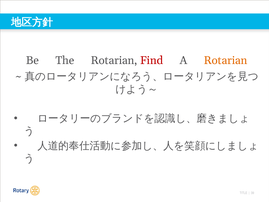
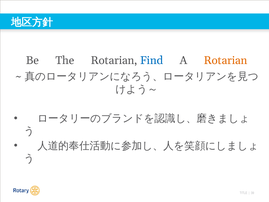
Find colour: red -> blue (152, 60)
